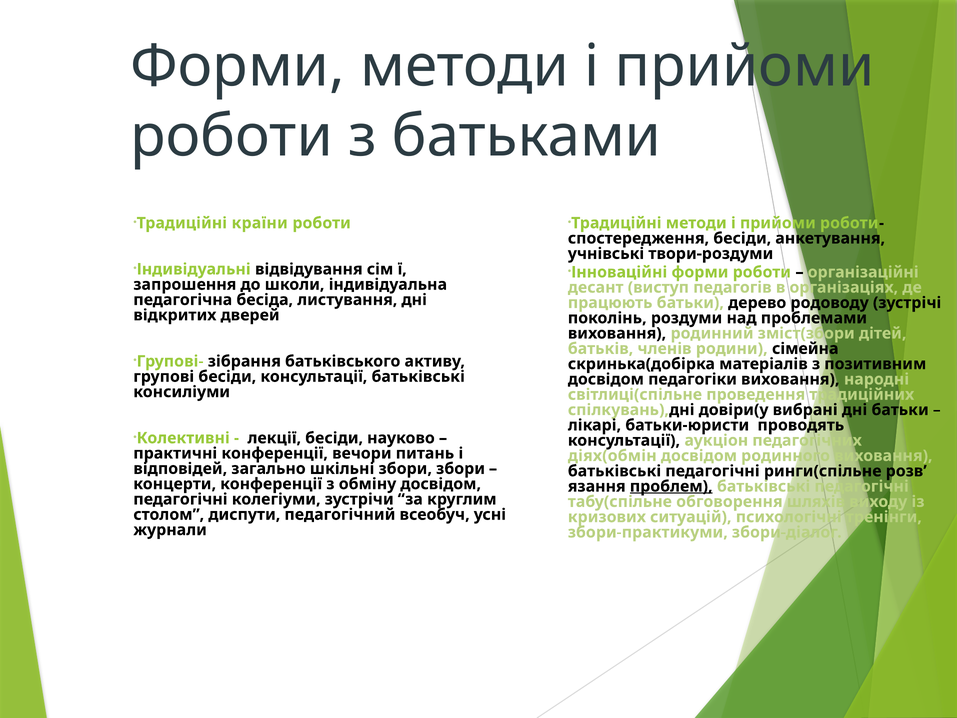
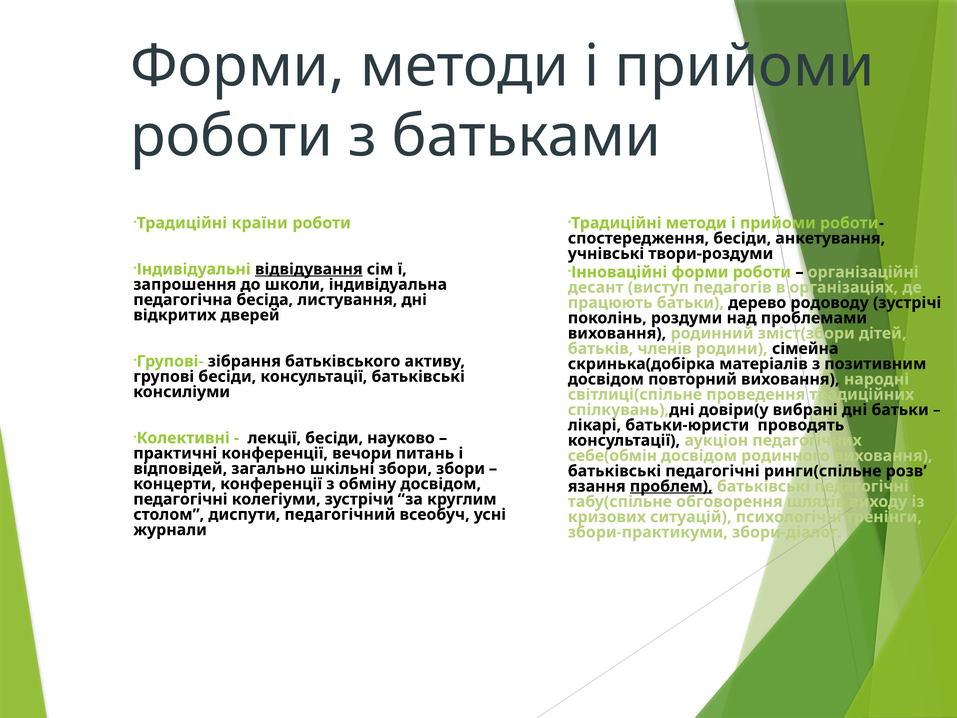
відвідування underline: none -> present (309, 269)
педагогіки: педагогіки -> повторний (693, 379)
діях(обмін: діях(обмін -> себе(обмін (612, 456)
